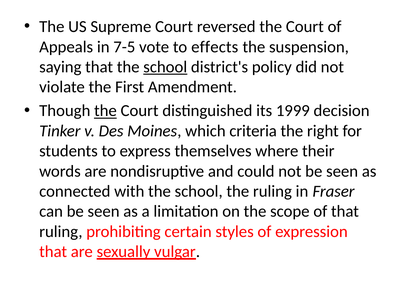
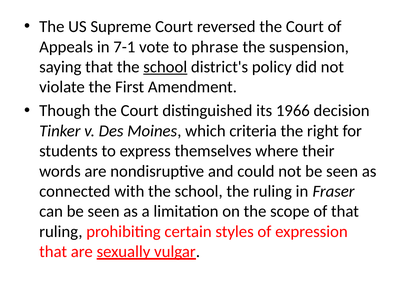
7-5: 7-5 -> 7-1 (124, 47)
effects: effects -> phrase (215, 47)
the underline: present -> none (105, 111)
1999: 1999 -> 1966 (293, 111)
